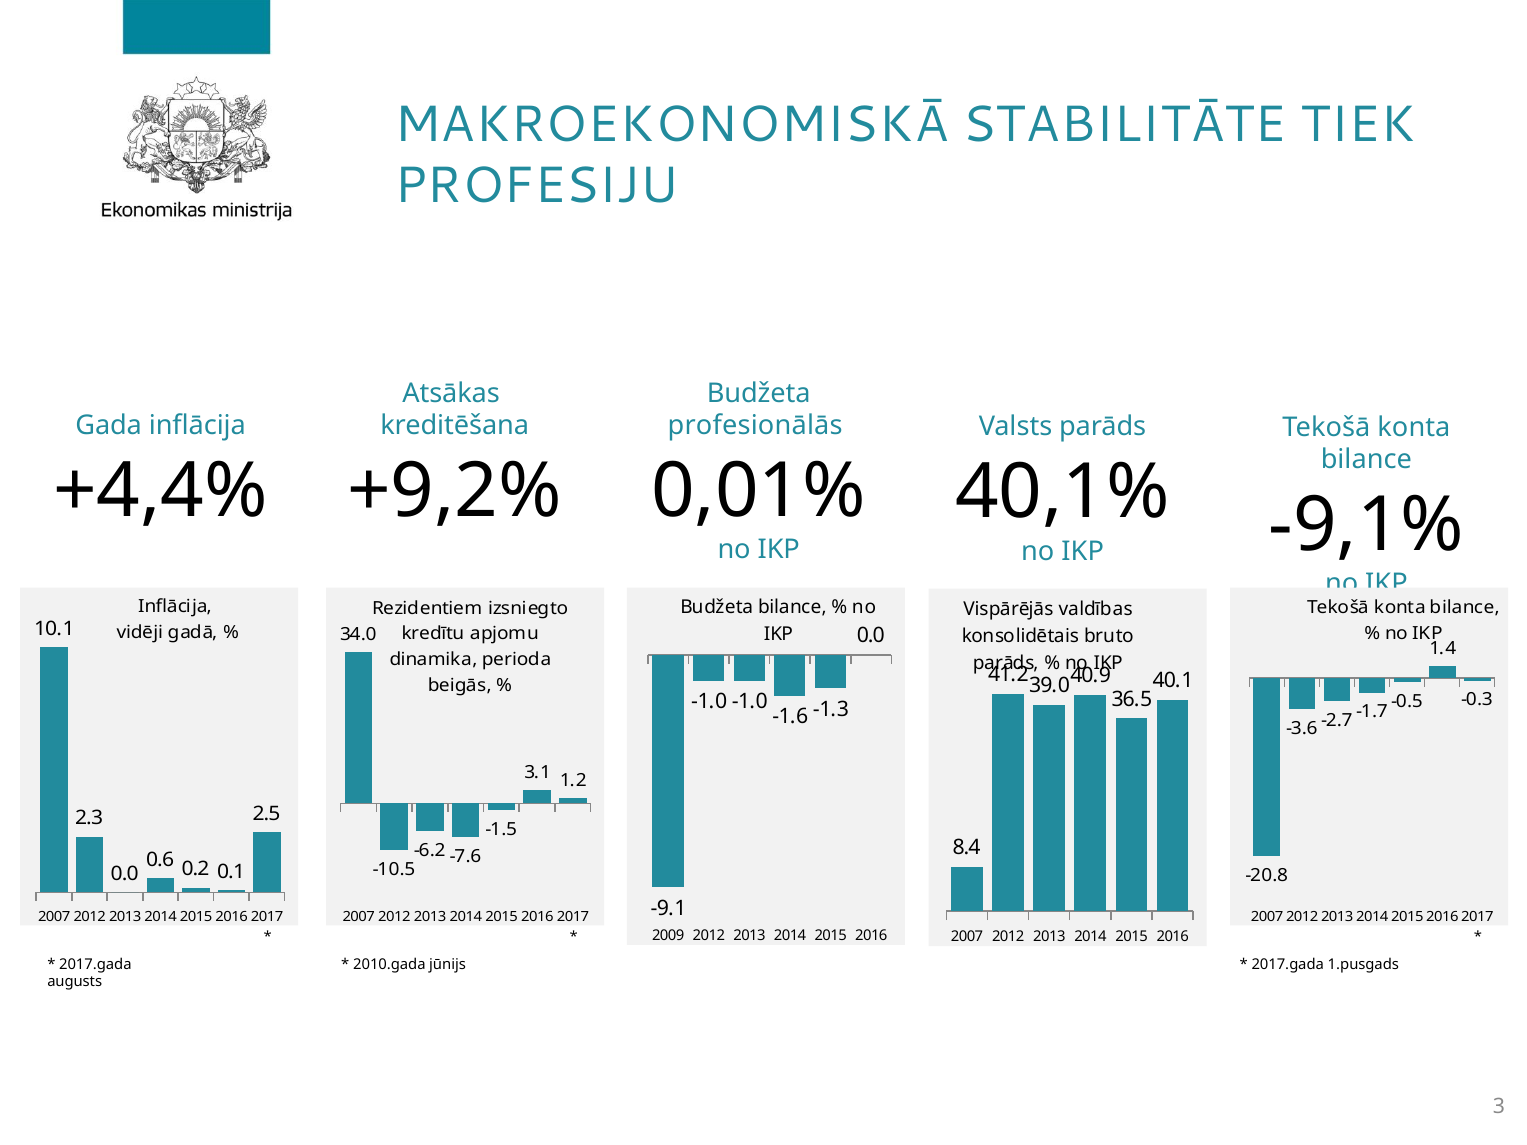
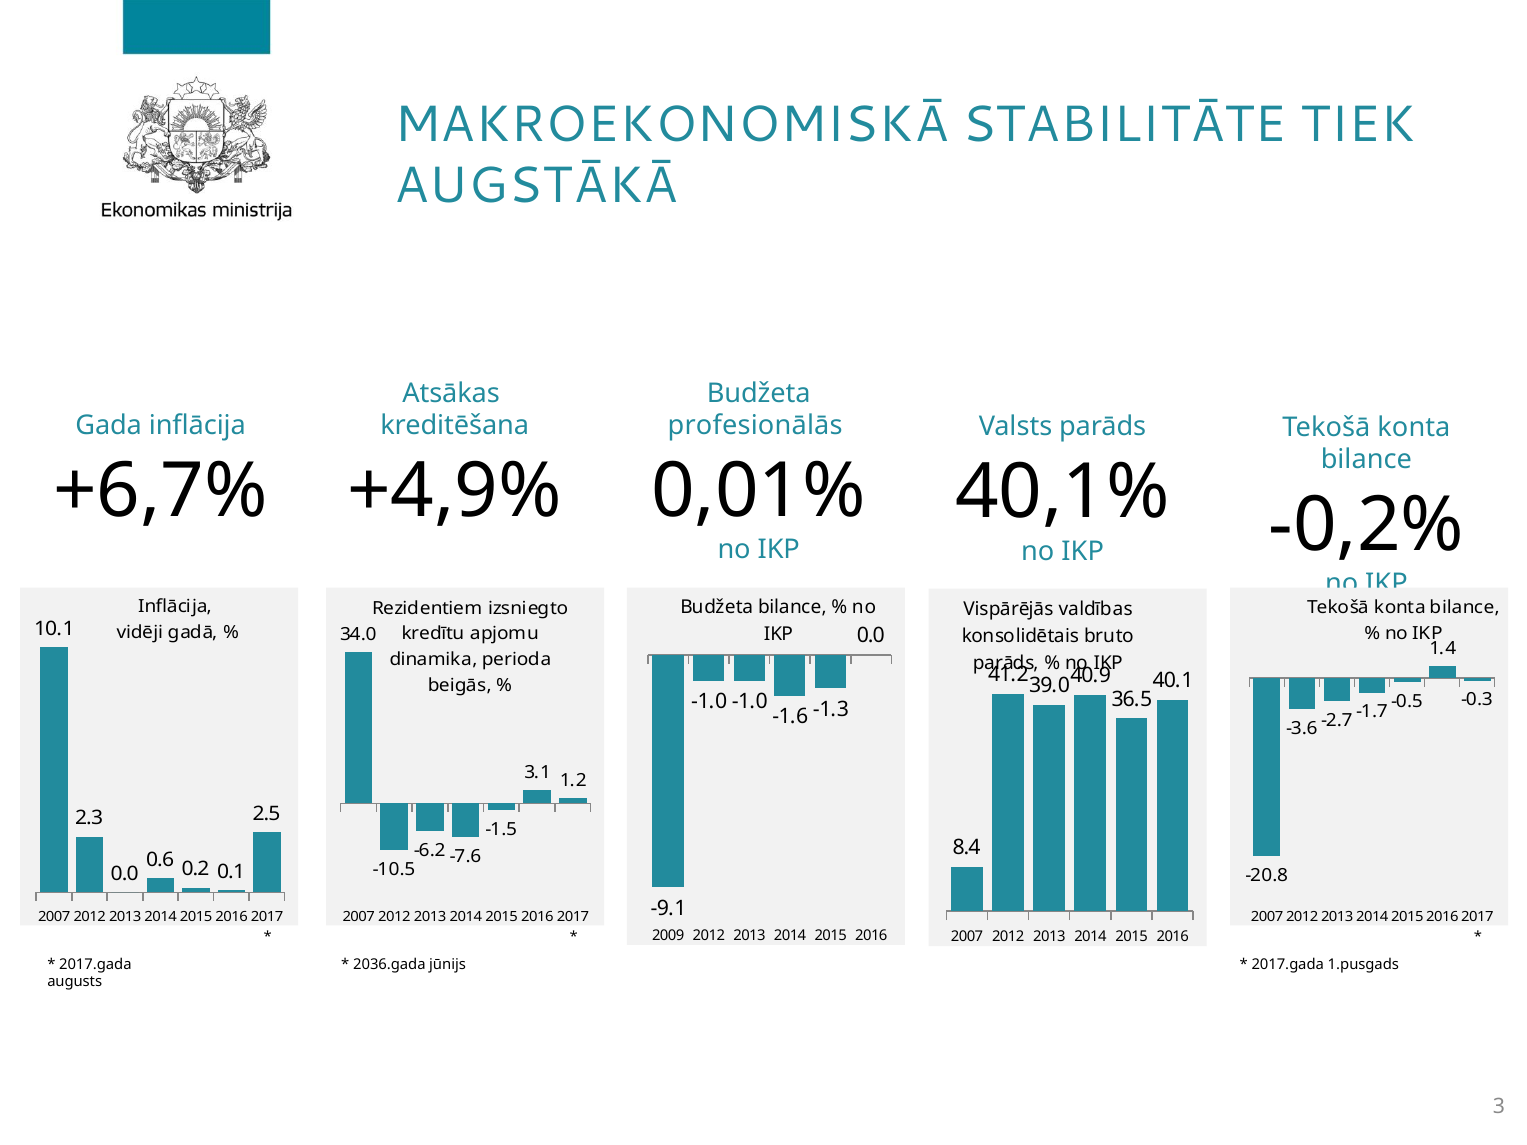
PROFESIJU: PROFESIJU -> AUGSTĀKĀ (536, 186)
+4,4%: +4,4% -> +6,7% (161, 491)
+9,2%: +9,2% -> +4,9% (455, 491)
-9,1%: -9,1% -> -0,2% (1366, 525)
2010.gada: 2010.gada -> 2036.gada (389, 964)
